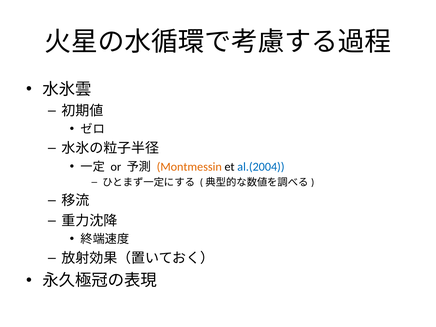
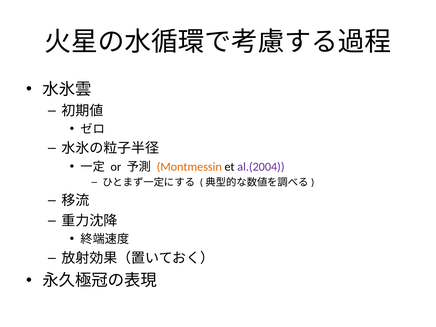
al.(2004 colour: blue -> purple (261, 167)
